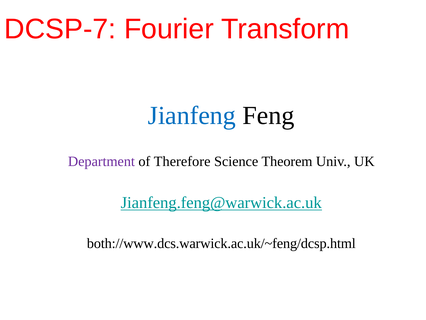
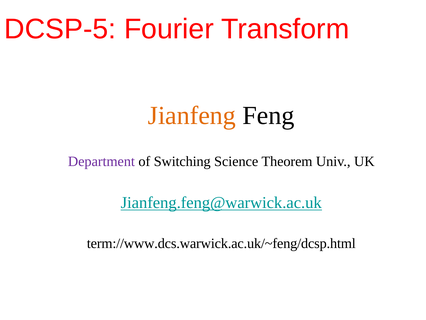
DCSP-7: DCSP-7 -> DCSP-5 (60, 29)
Jianfeng colour: blue -> orange (192, 115)
Therefore: Therefore -> Switching (182, 161)
both://www.dcs.warwick.ac.uk/~feng/dcsp.html: both://www.dcs.warwick.ac.uk/~feng/dcsp.html -> term://www.dcs.warwick.ac.uk/~feng/dcsp.html (221, 243)
